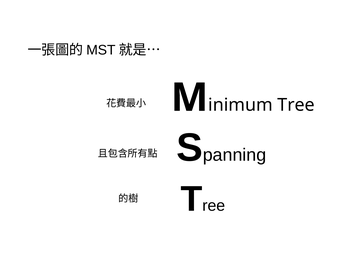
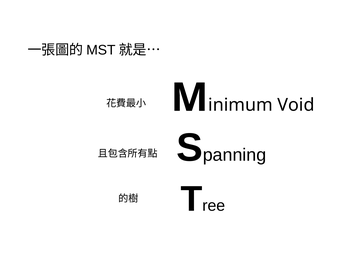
Tree: Tree -> Void (296, 105)
